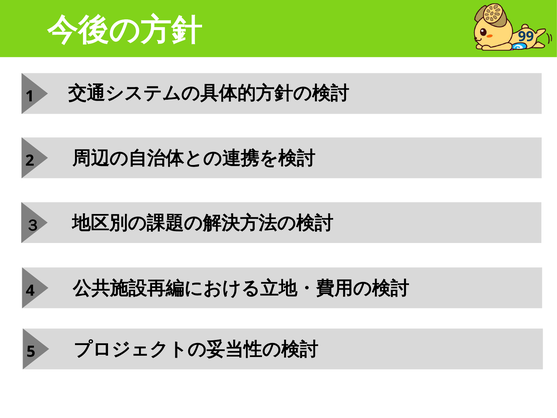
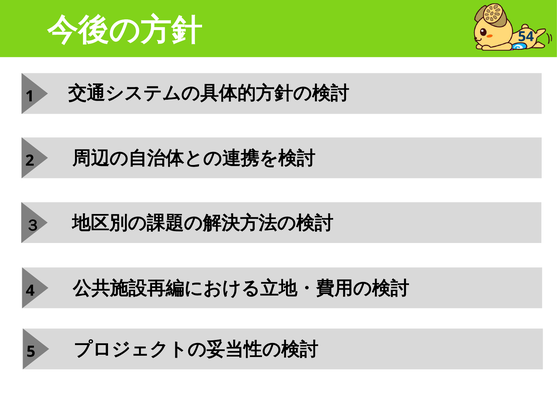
99: 99 -> 54 (526, 36)
